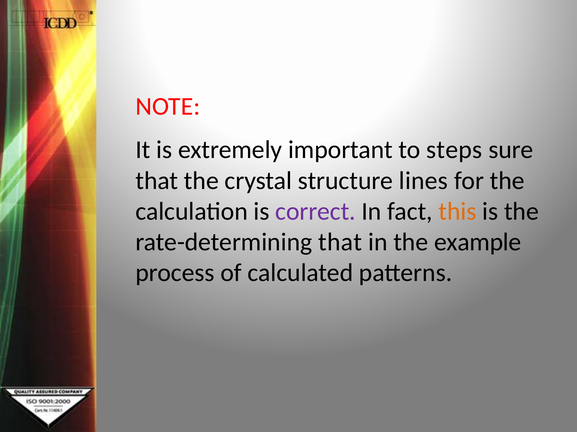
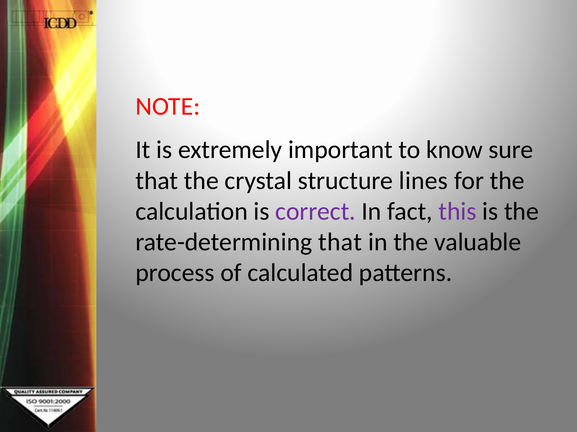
steps: steps -> know (454, 150)
this colour: orange -> purple (457, 212)
example: example -> valuable (478, 242)
